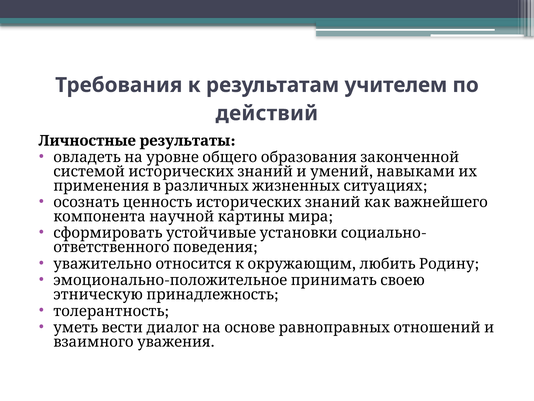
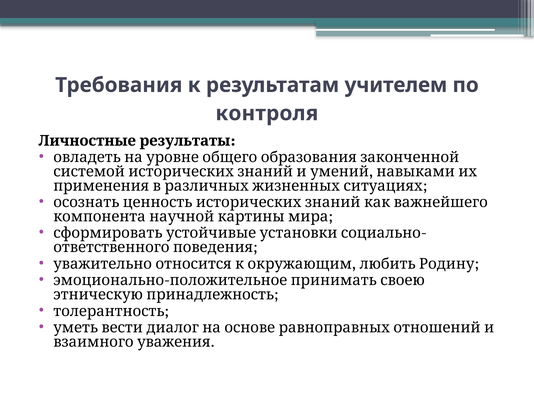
действий: действий -> контроля (267, 113)
